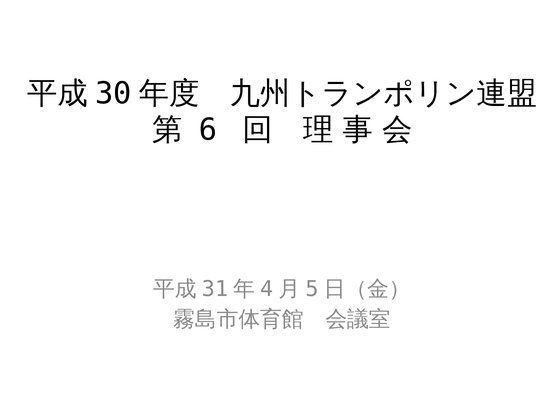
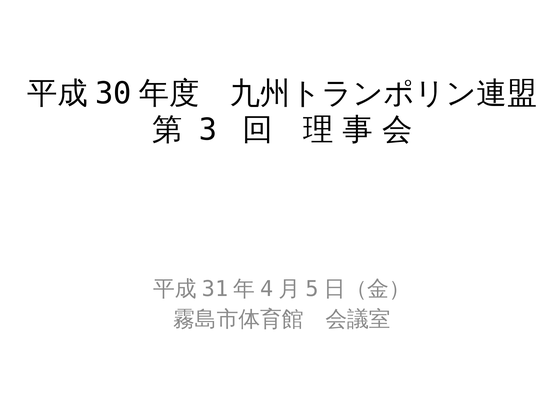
6: 6 -> 3 (208, 130)
